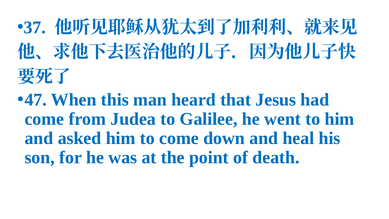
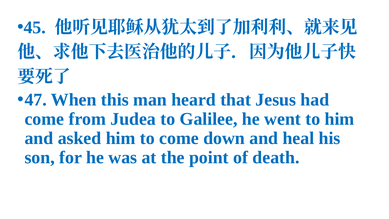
37: 37 -> 45 (35, 27)
